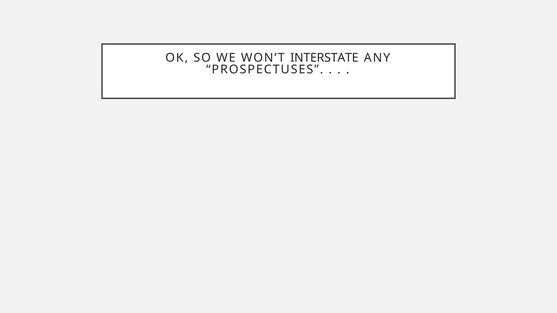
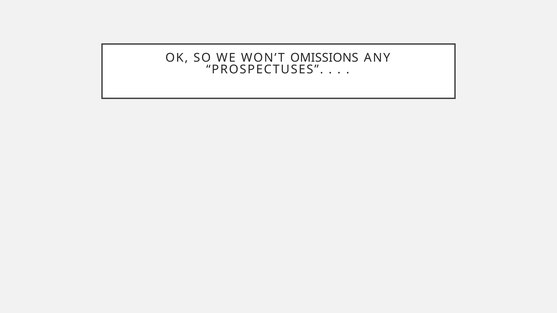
INTERSTATE: INTERSTATE -> OMISSIONS (324, 58)
